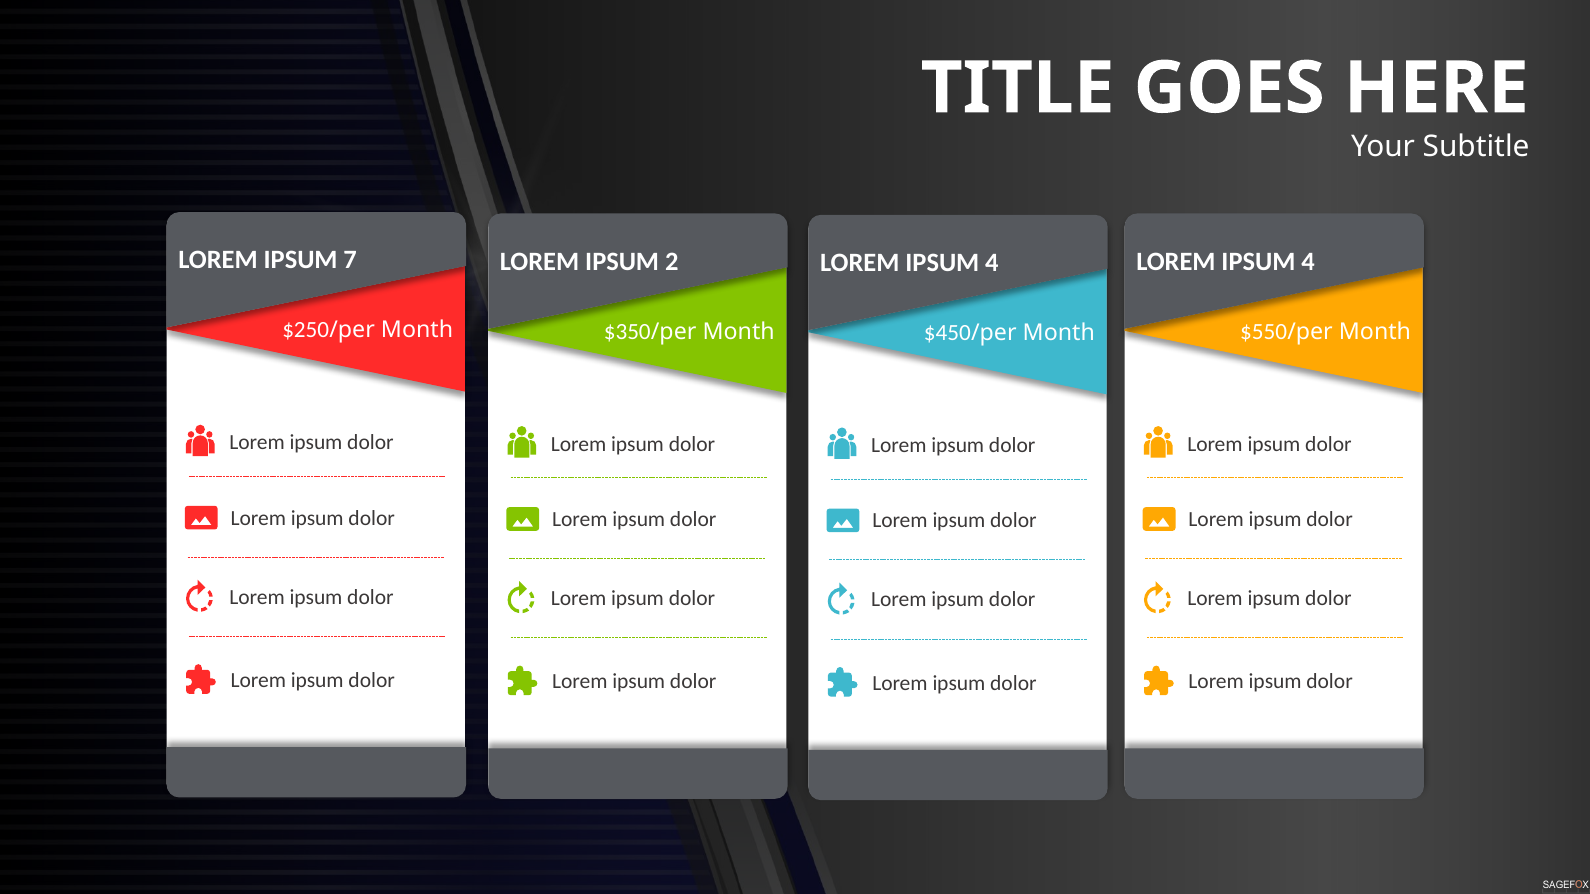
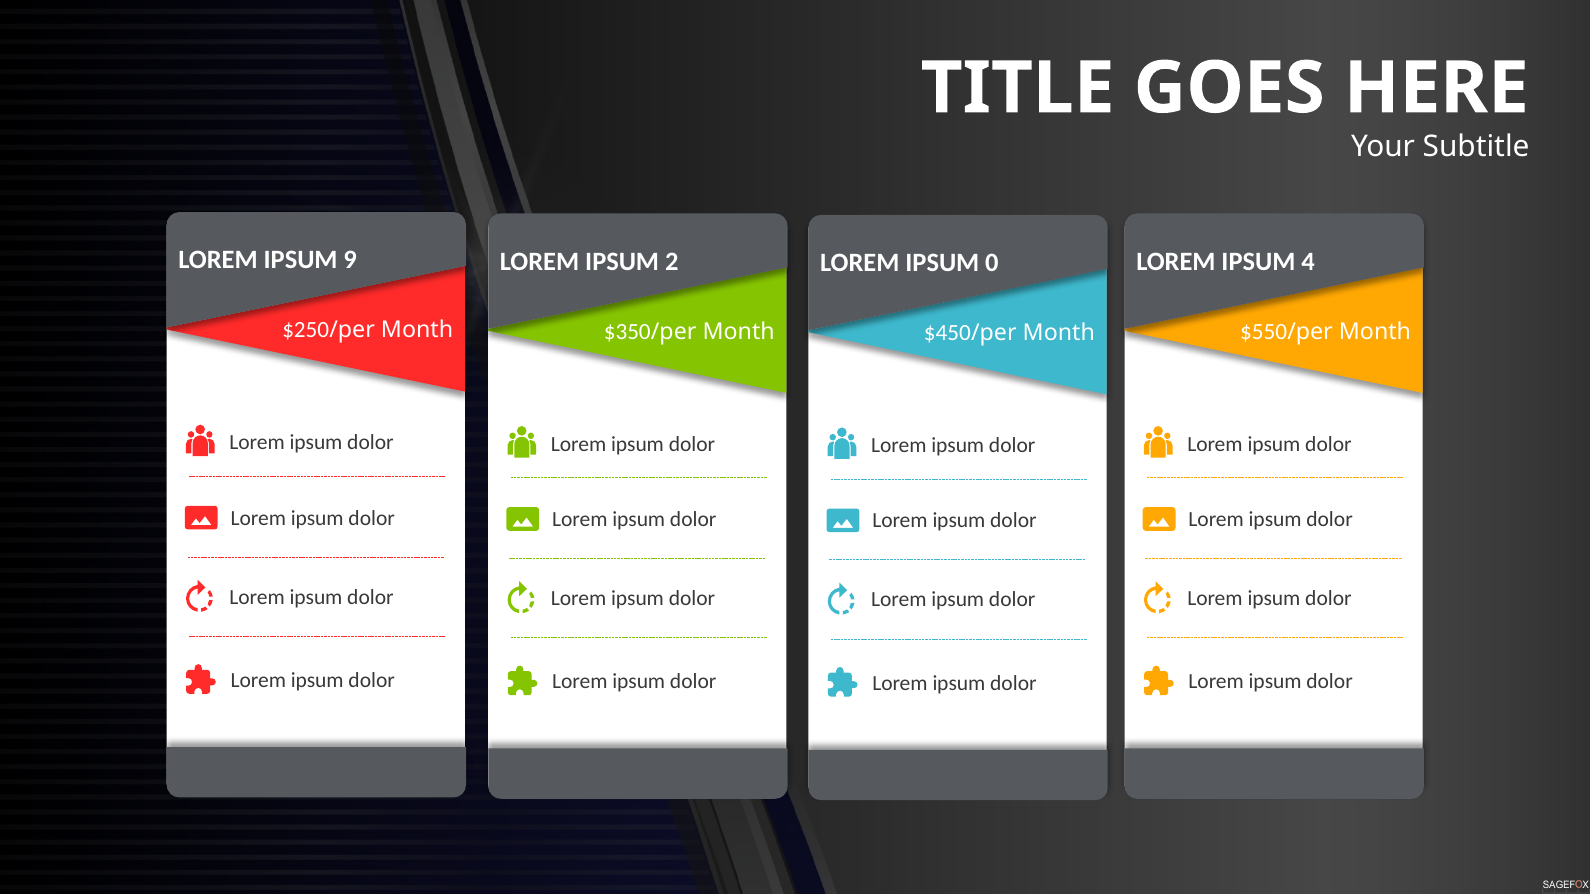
7: 7 -> 9 (350, 260)
4: 4 -> 0 (992, 263)
